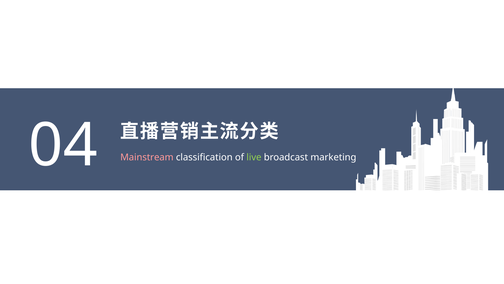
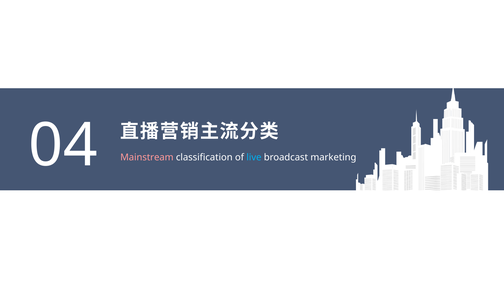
live colour: light green -> light blue (254, 157)
